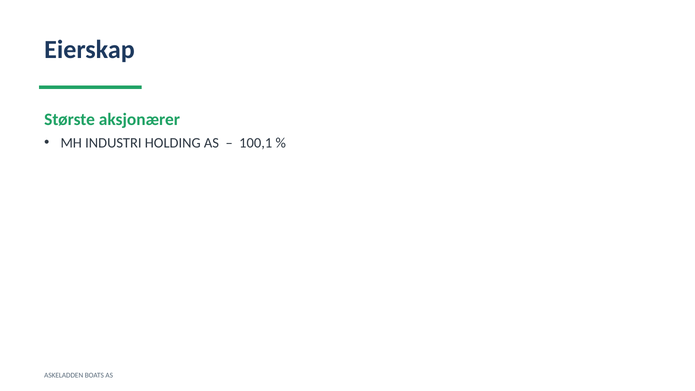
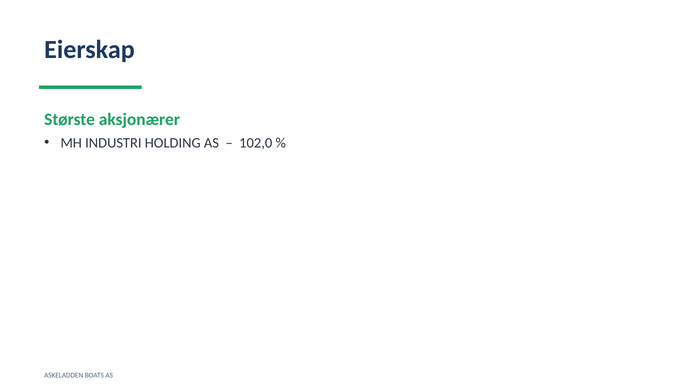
100,1: 100,1 -> 102,0 (256, 143)
